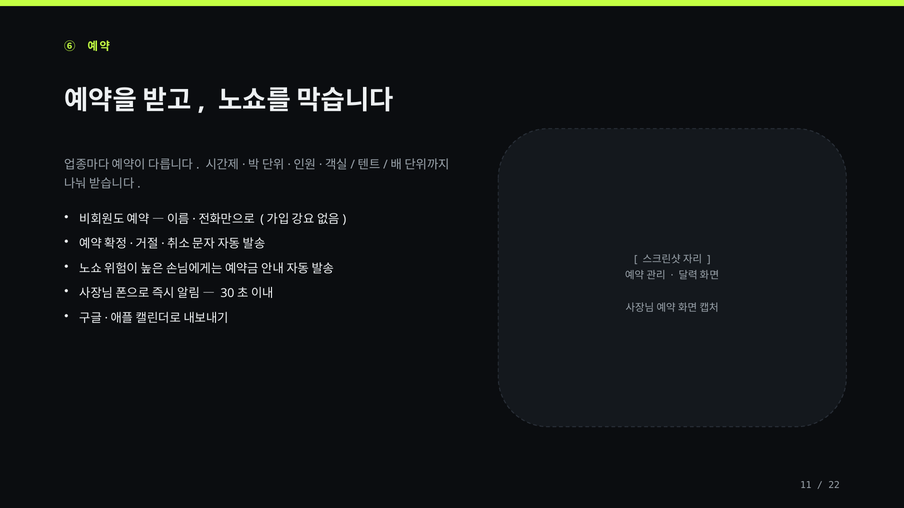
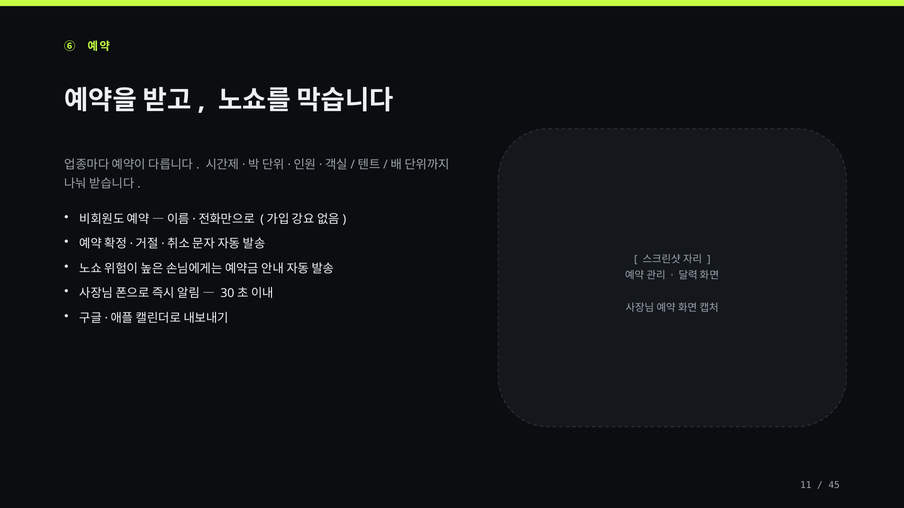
22: 22 -> 45 (834, 485)
